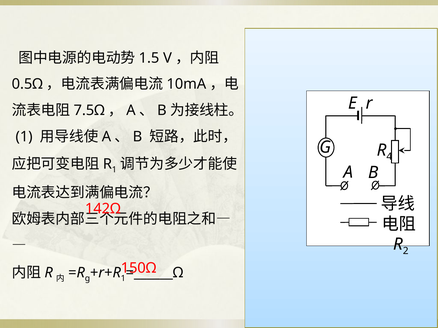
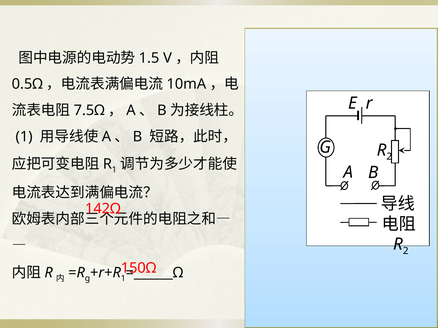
4: 4 -> 2 (389, 157)
